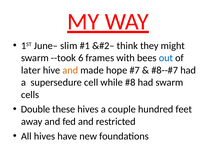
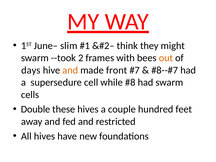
6: 6 -> 2 (81, 58)
out colour: blue -> orange (166, 58)
later: later -> days (31, 70)
hope: hope -> front (117, 70)
